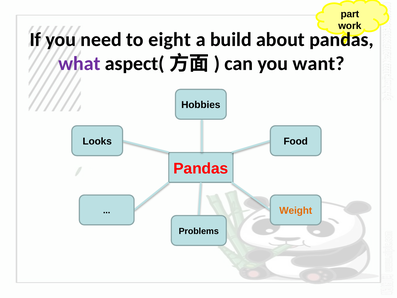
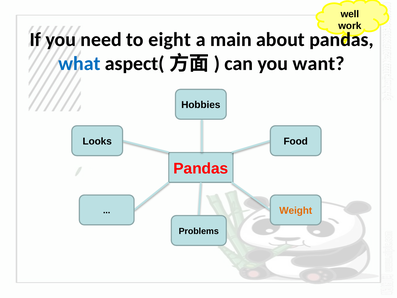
part: part -> well (350, 14)
build: build -> main (231, 40)
what colour: purple -> blue (79, 63)
